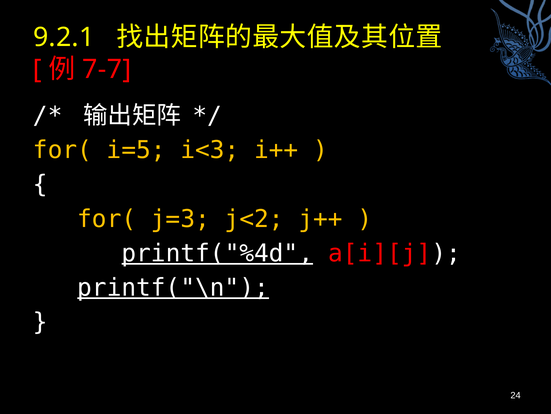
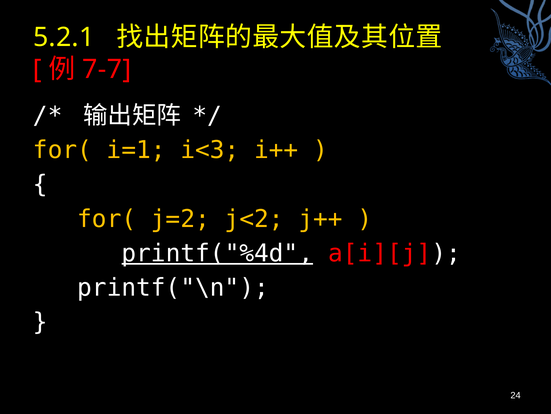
9.2.1: 9.2.1 -> 5.2.1 (64, 37)
i=5: i=5 -> i=1 (136, 150)
j=3: j=3 -> j=2 (180, 219)
printf("\n underline: present -> none (173, 287)
